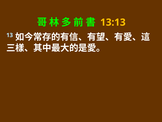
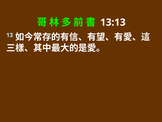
13:13 colour: yellow -> white (113, 22)
